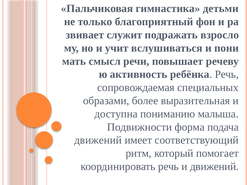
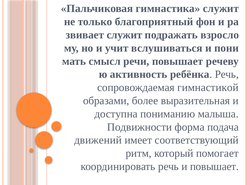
гимнастика детьми: детьми -> служит (221, 9)
специальных: специальных -> гимнастикой (208, 88)
и движений: движений -> повышает (214, 167)
